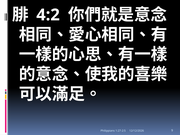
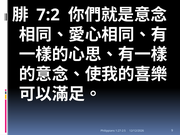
4:2: 4:2 -> 7:2 (48, 15)
